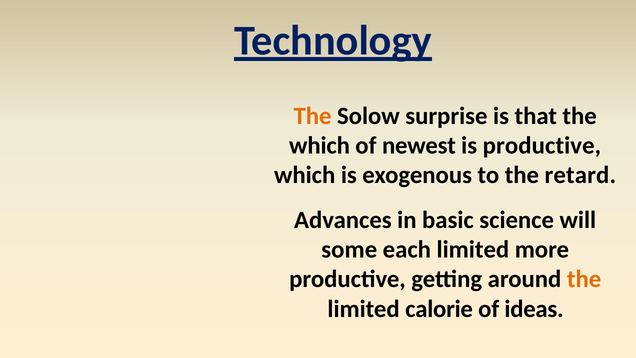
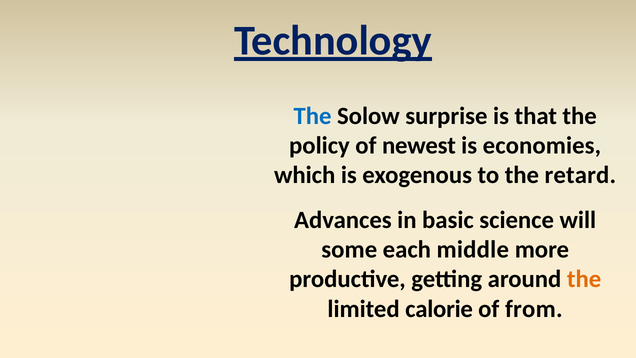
The colour: orange -> blue (313, 116)
which: which -> policy (319, 145)
is productive: productive -> economies (542, 145)
each limited: limited -> middle (473, 249)
ideas: ideas -> from (534, 309)
